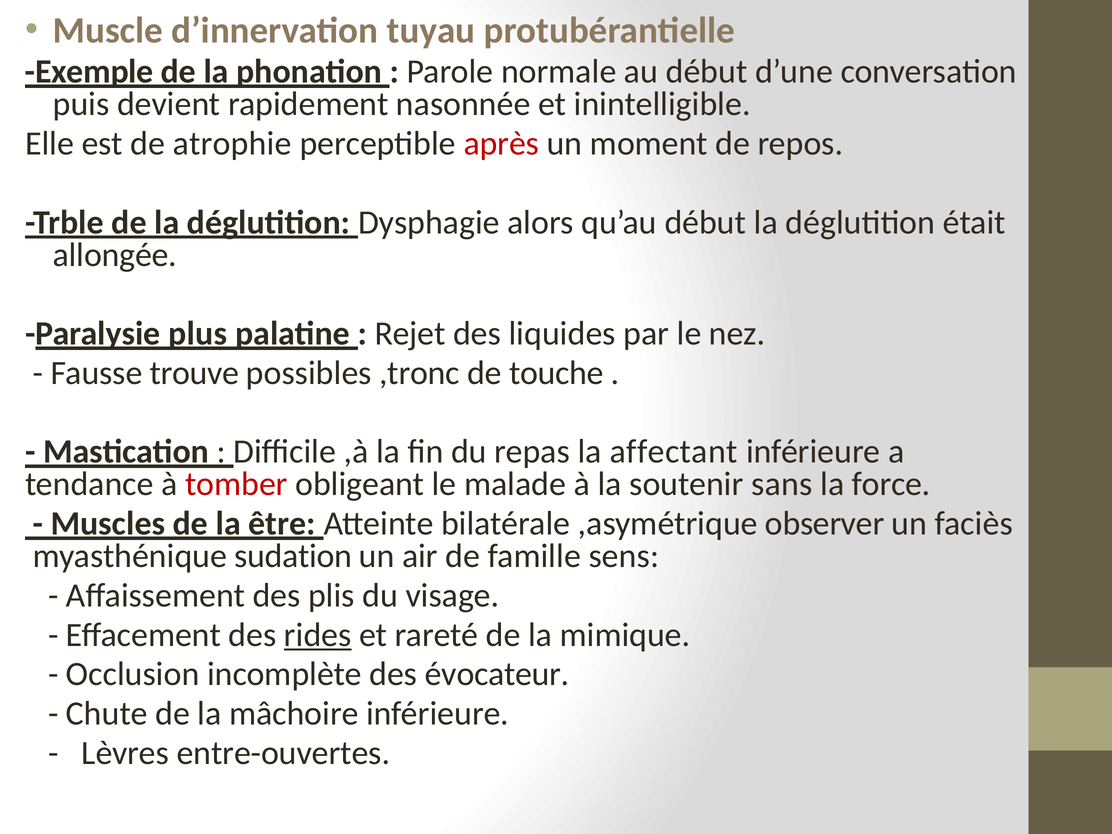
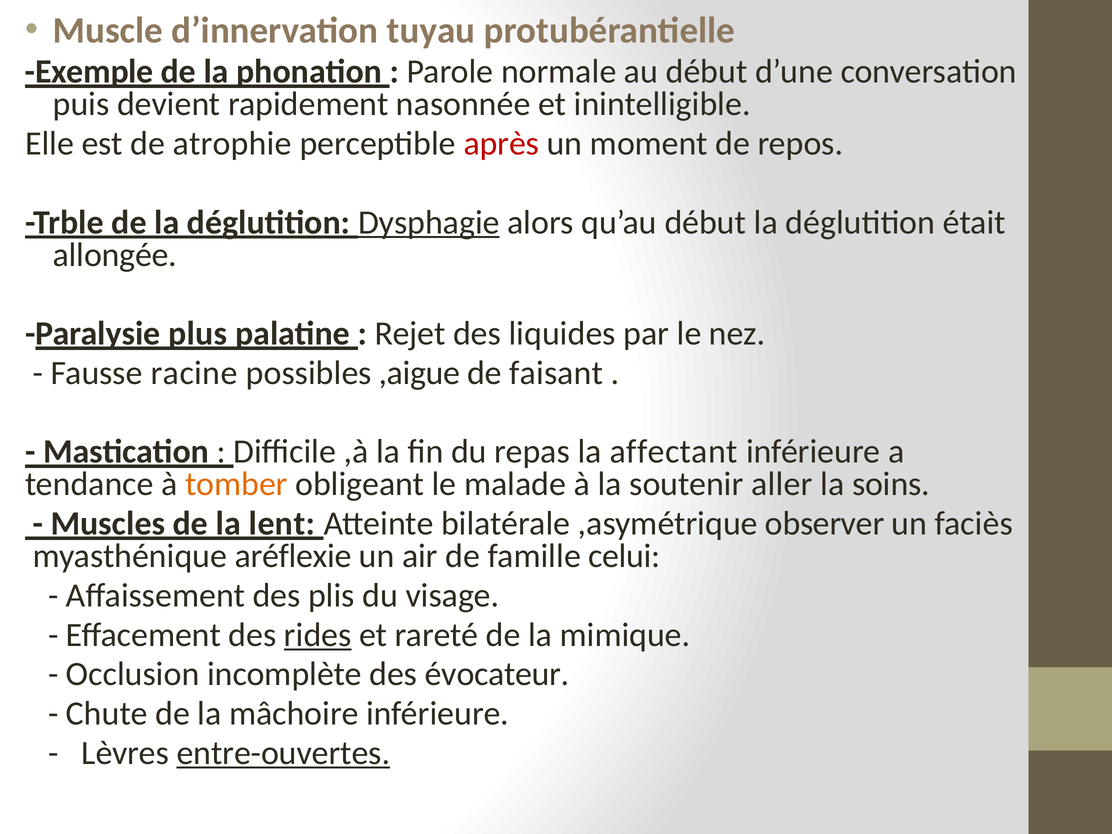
Dysphagie underline: none -> present (429, 222)
trouve: trouve -> racine (194, 373)
,tronc: ,tronc -> ,aigue (420, 373)
touche: touche -> faisant (556, 373)
tomber colour: red -> orange (236, 484)
sans: sans -> aller (782, 484)
force: force -> soins (891, 484)
être: être -> lent (282, 524)
sudation: sudation -> aréflexie (293, 556)
sens: sens -> celui (624, 556)
entre-ouvertes underline: none -> present (283, 753)
